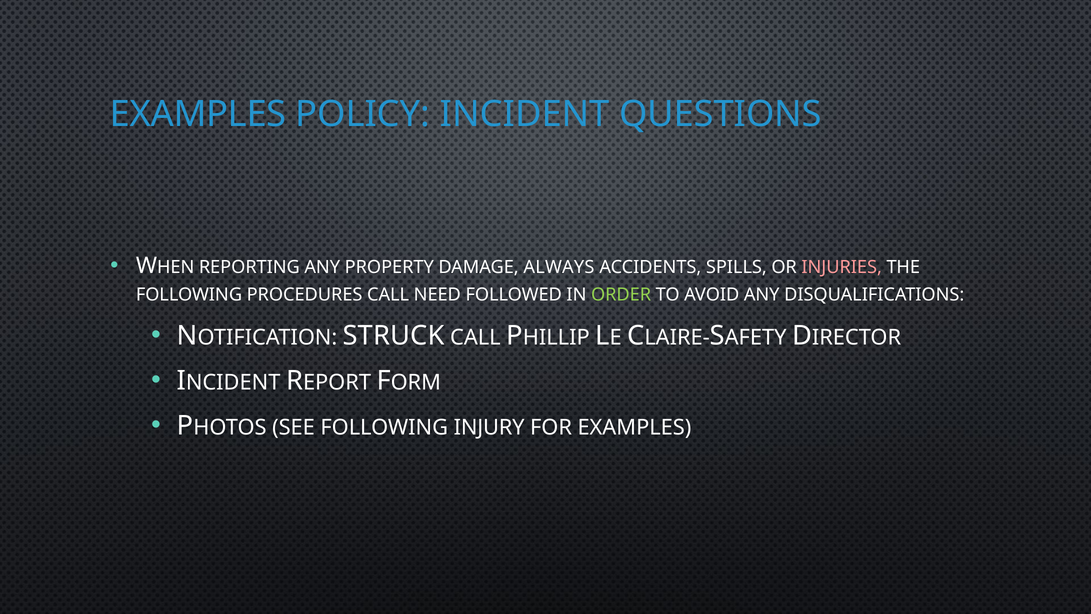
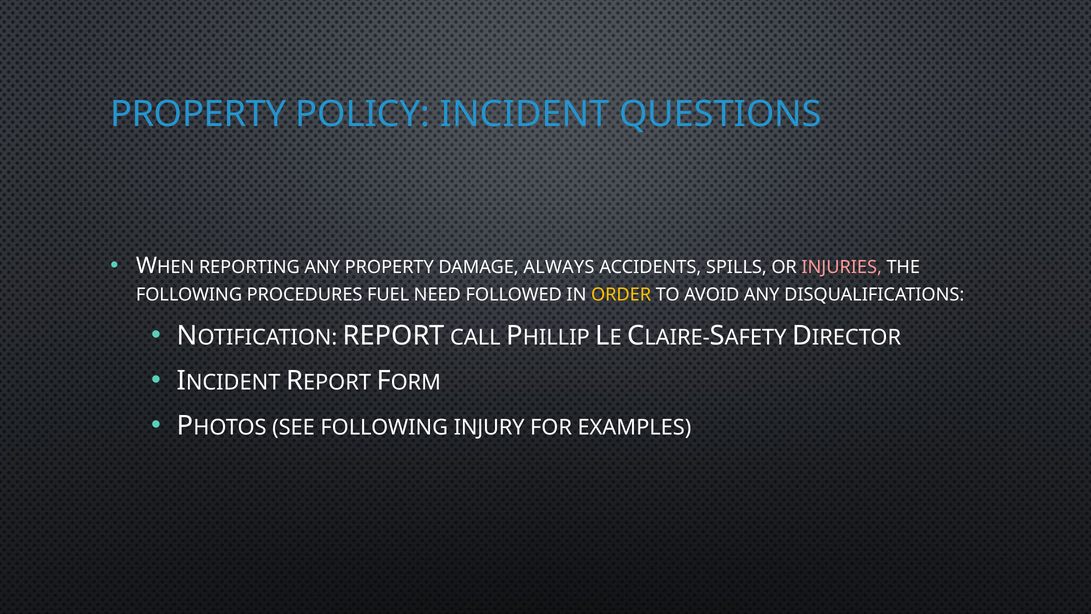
EXAMPLES: EXAMPLES -> PROPERTY (198, 114)
PROCEDURES CALL: CALL -> FUEL (388, 295)
ORDER colour: light green -> yellow (621, 295)
STRUCK: STRUCK -> REPORT (394, 336)
